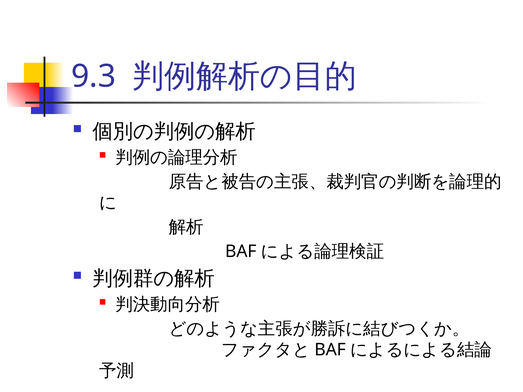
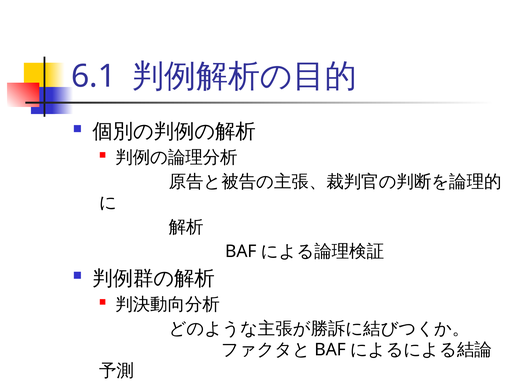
9.3: 9.3 -> 6.1 (94, 76)
